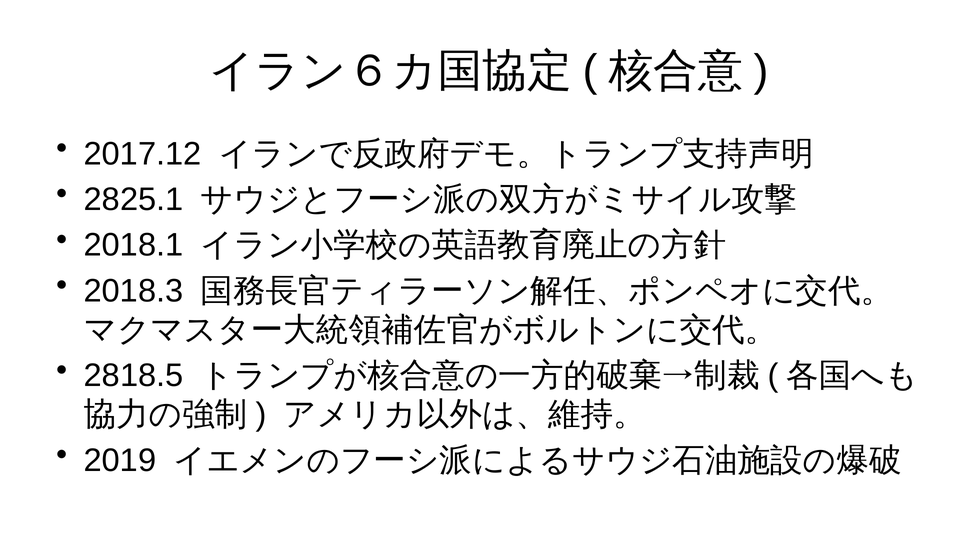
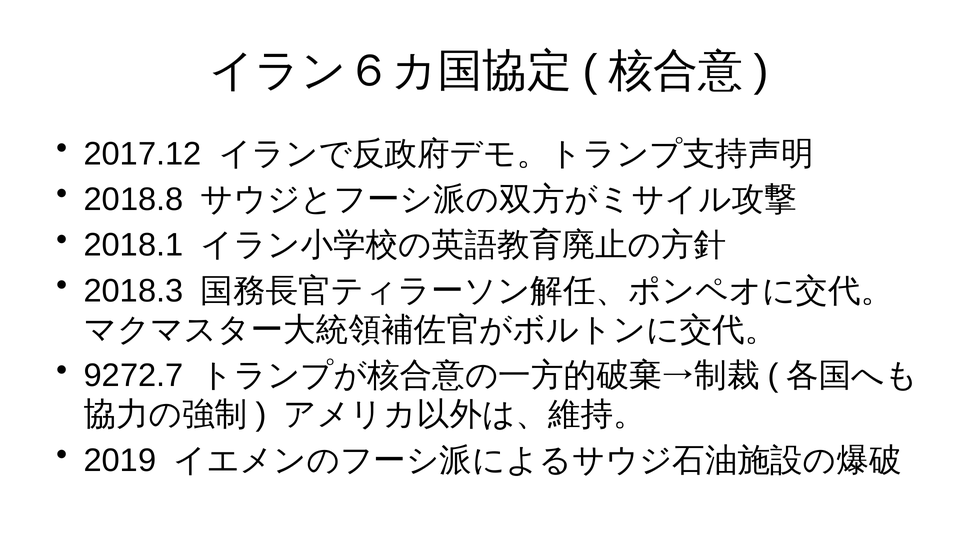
2825.1: 2825.1 -> 2018.8 (134, 200)
2818.5: 2818.5 -> 9272.7 (134, 376)
